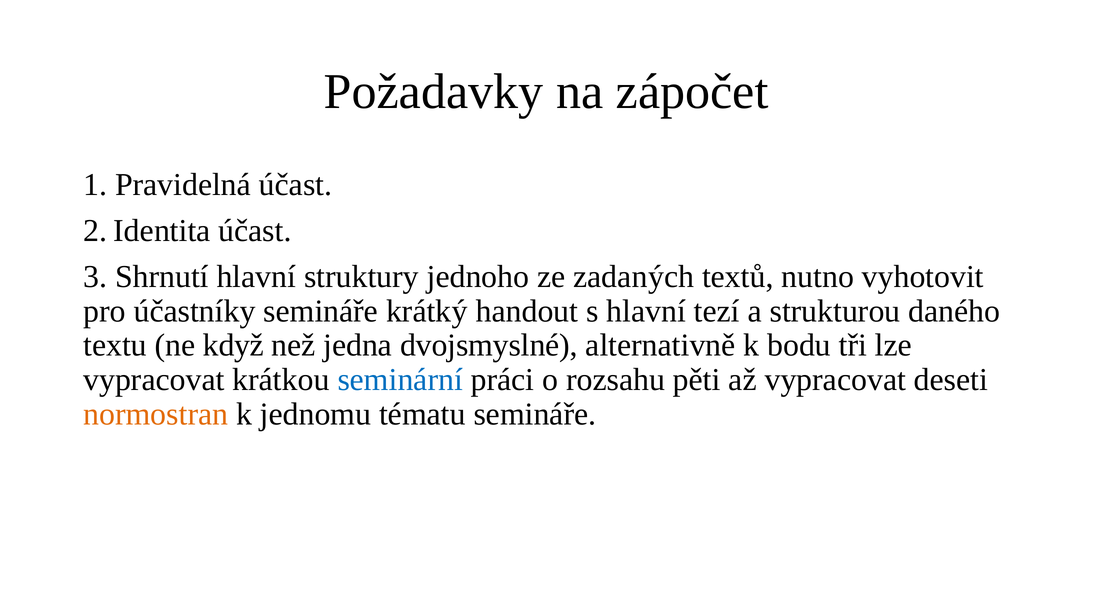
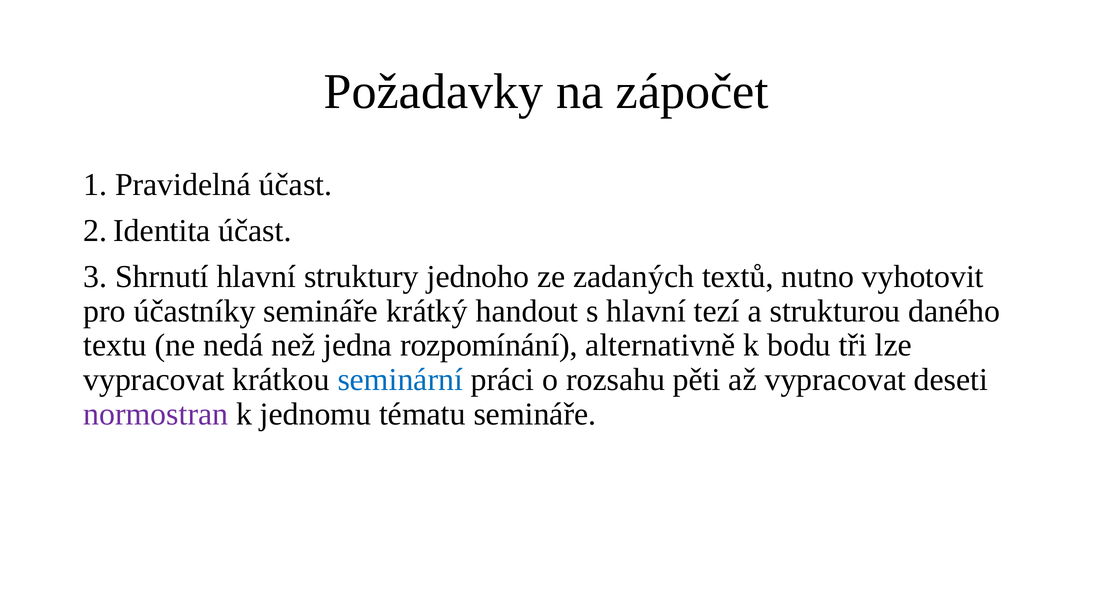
když: když -> nedá (233, 345)
dvojsmyslné: dvojsmyslné -> rozpomínání (489, 345)
normostran colour: orange -> purple (156, 414)
